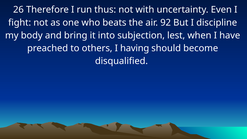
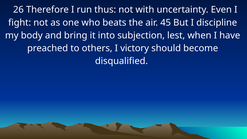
92: 92 -> 45 (166, 23)
having: having -> victory (135, 48)
